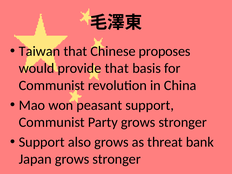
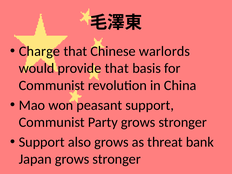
Taiwan: Taiwan -> Charge (39, 51)
proposes: proposes -> warlords (164, 51)
